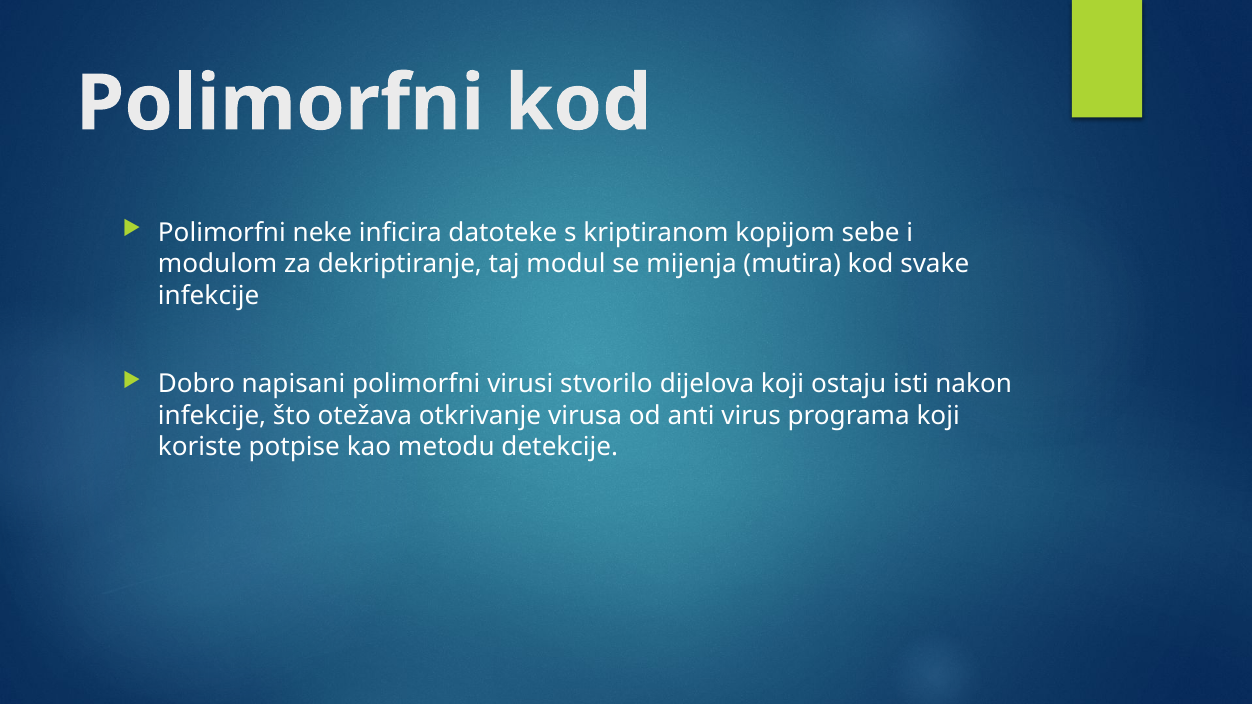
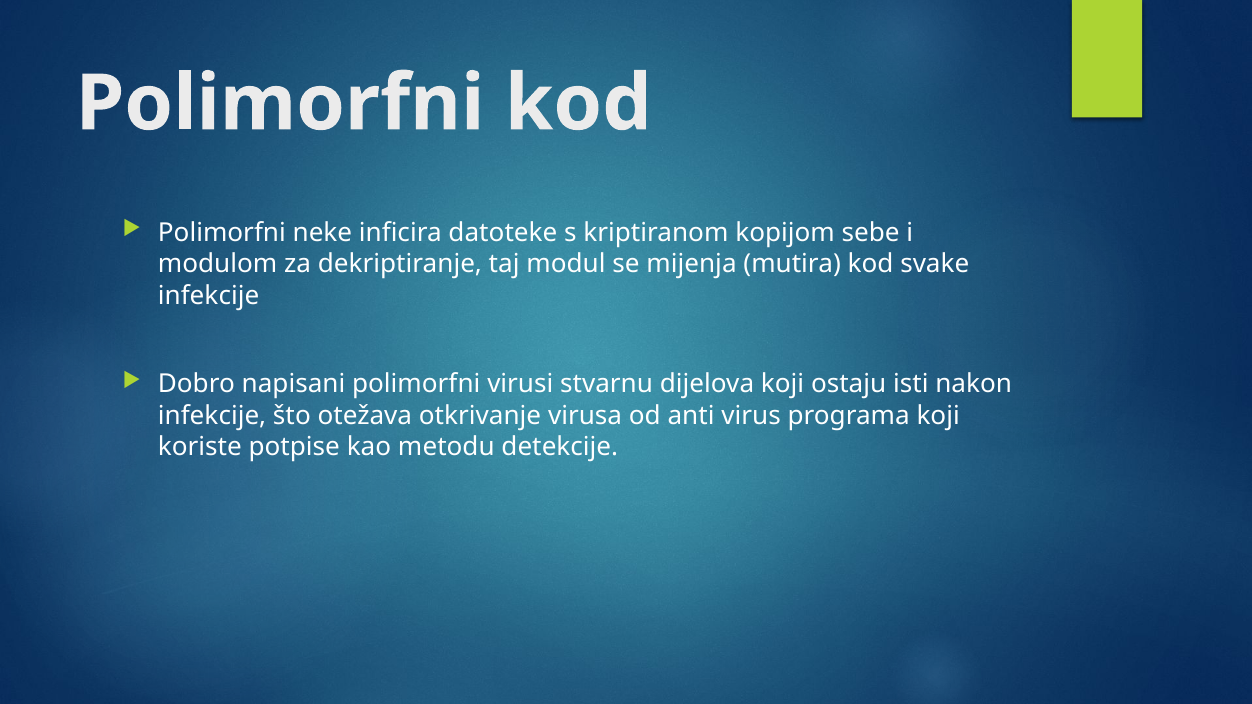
stvorilo: stvorilo -> stvarnu (607, 384)
